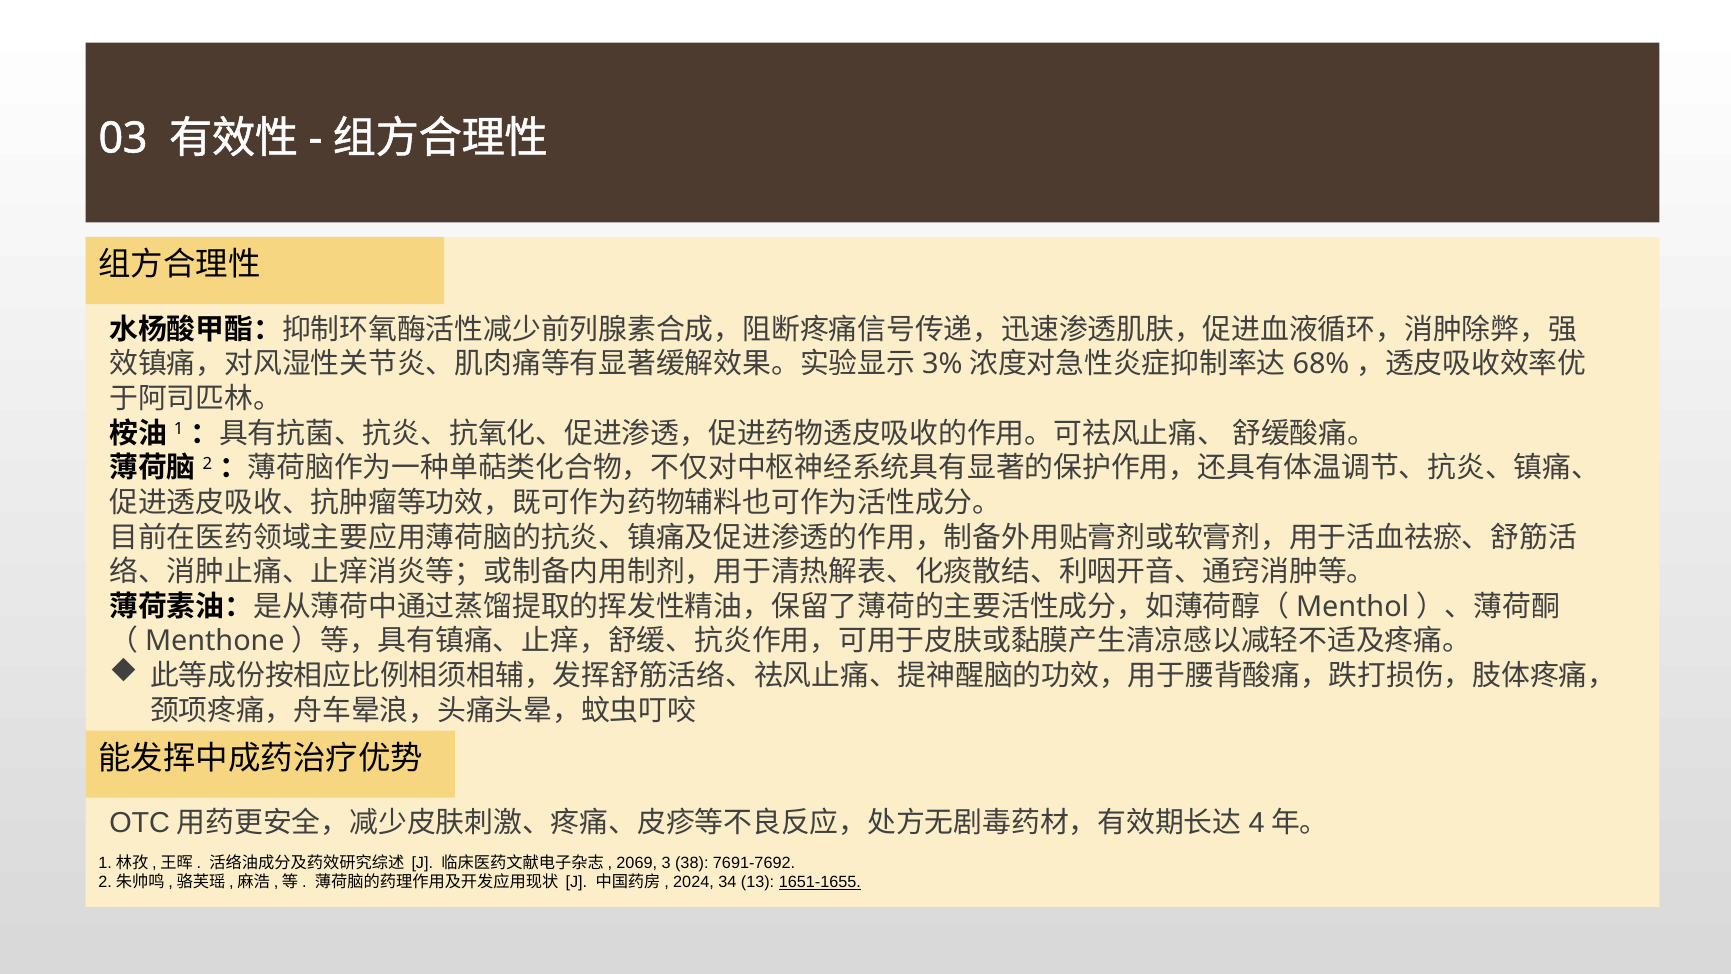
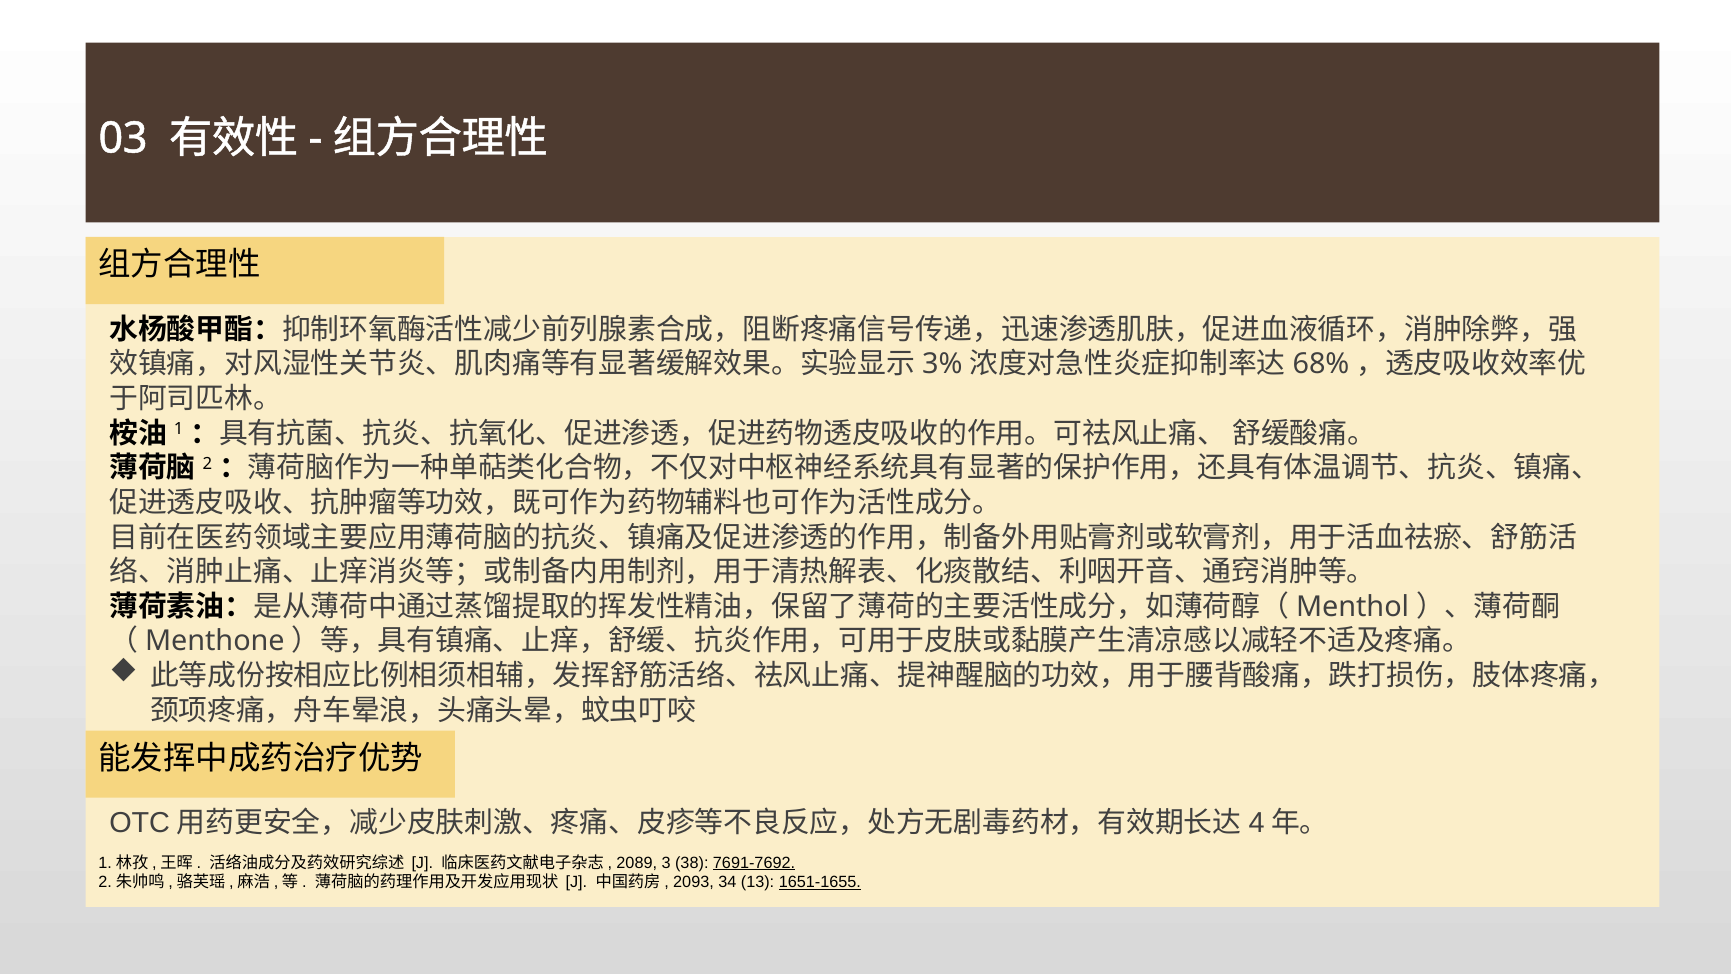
2069: 2069 -> 2089 (637, 863)
7691-7692 underline: none -> present (754, 863)
2024: 2024 -> 2093 (694, 882)
